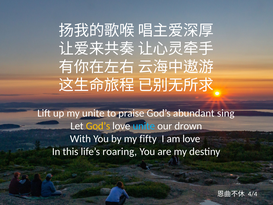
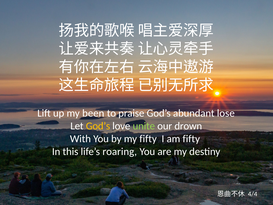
my unite: unite -> been (93, 113)
sing: sing -> lose (226, 113)
unite colour: light blue -> light green (144, 126)
am love: love -> fifty (191, 139)
